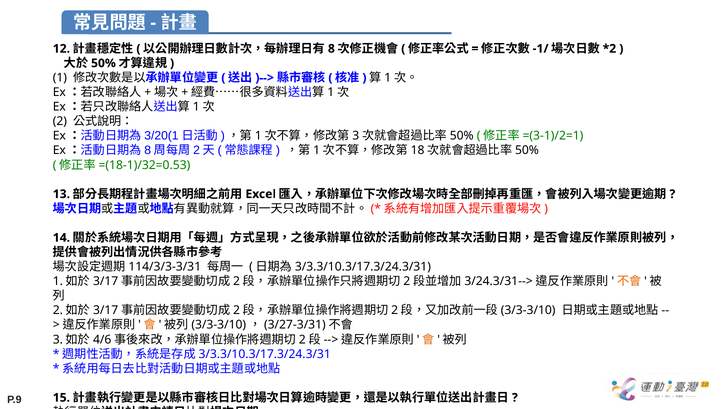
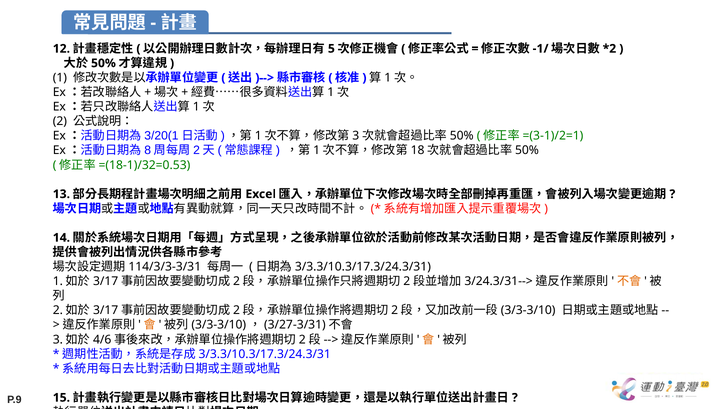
8: 8 -> 5 (331, 49)
